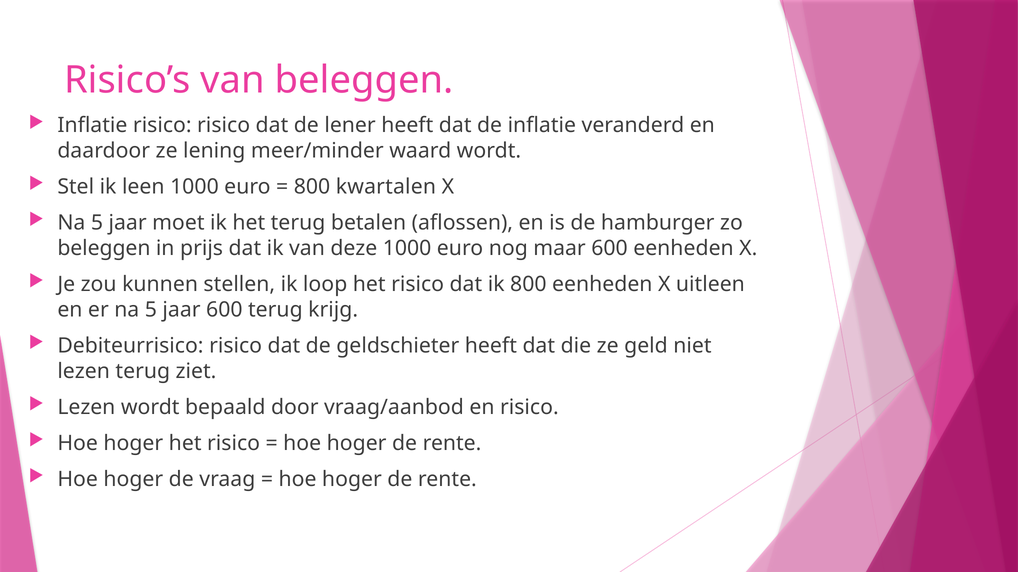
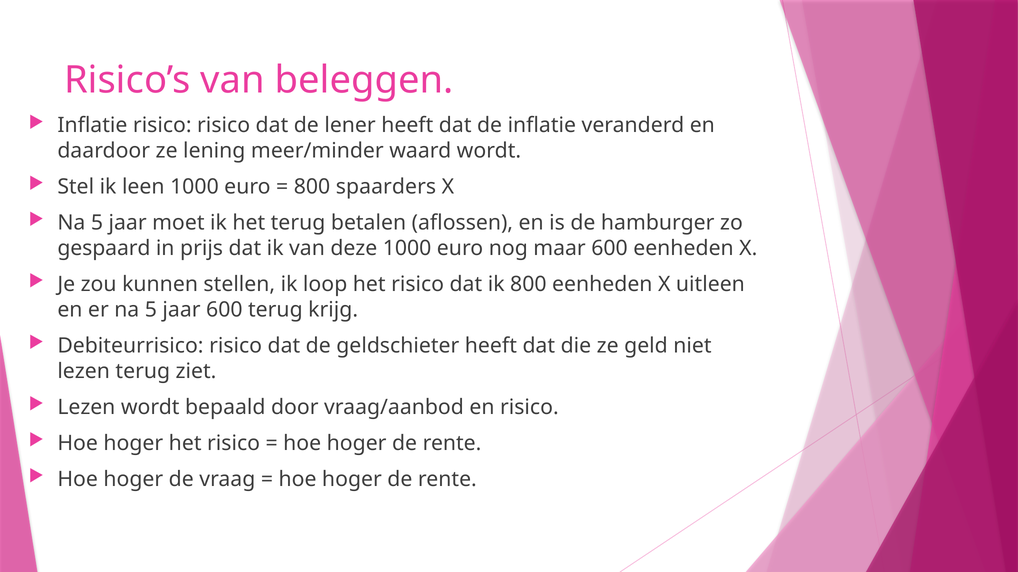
kwartalen: kwartalen -> spaarders (386, 187)
beleggen: beleggen -> gespaard (104, 249)
